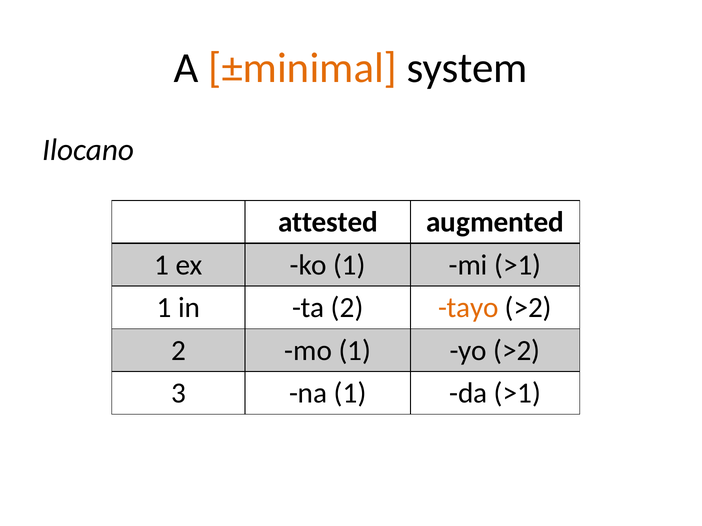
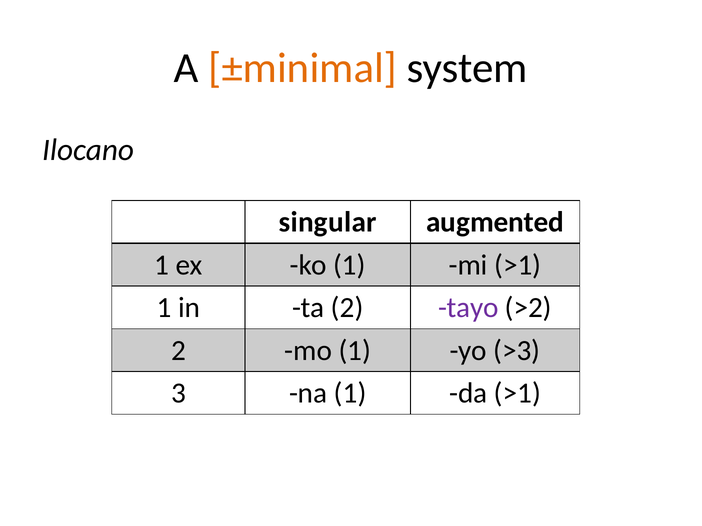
attested: attested -> singular (328, 223)
tayo colour: orange -> purple (468, 308)
yo >2: >2 -> >3 (517, 351)
